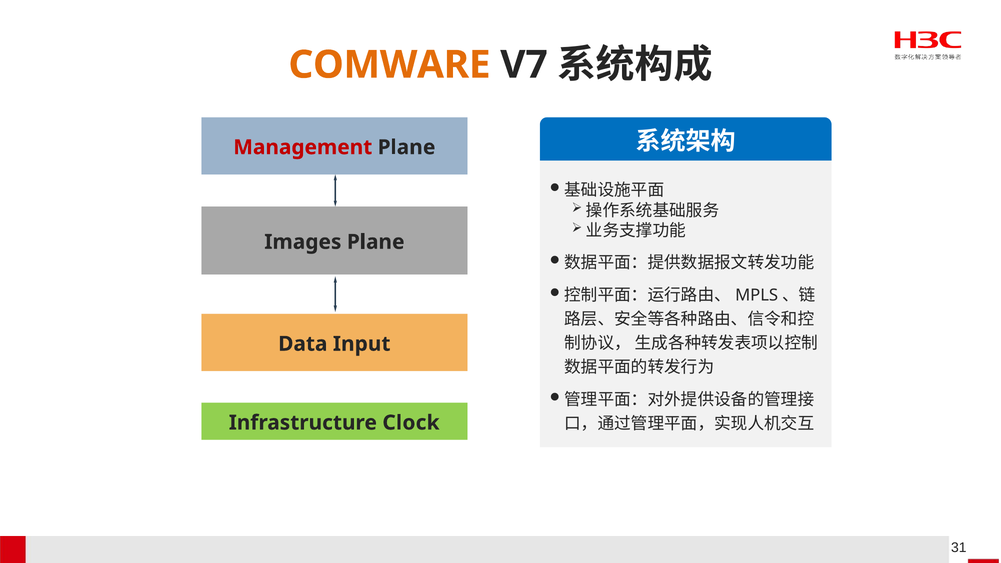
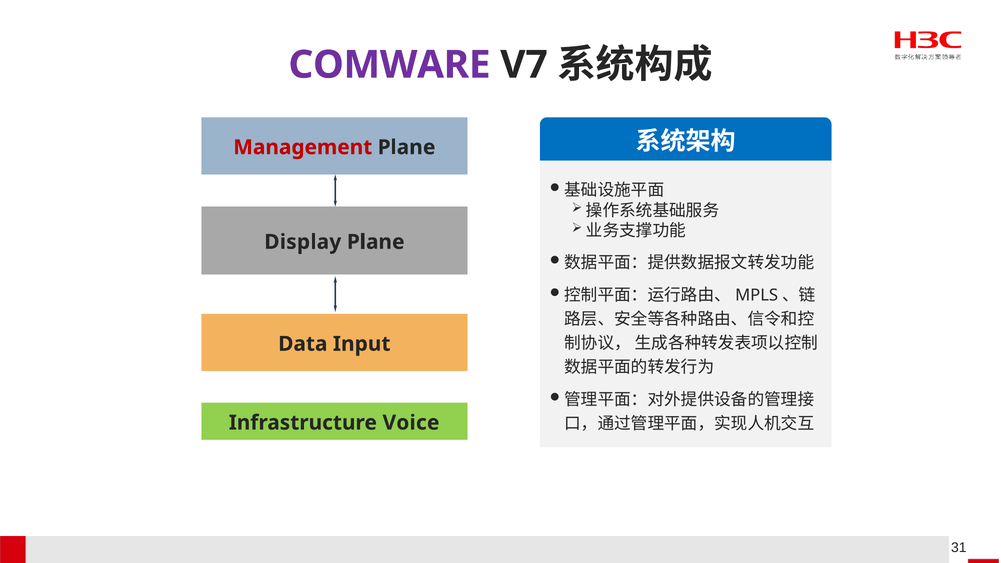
COMWARE colour: orange -> purple (390, 65)
Images: Images -> Display (303, 242)
Clock: Clock -> Voice (411, 423)
